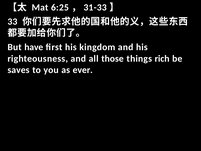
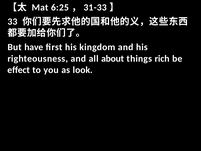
those: those -> about (113, 58)
saves: saves -> effect (19, 70)
ever: ever -> look (83, 70)
